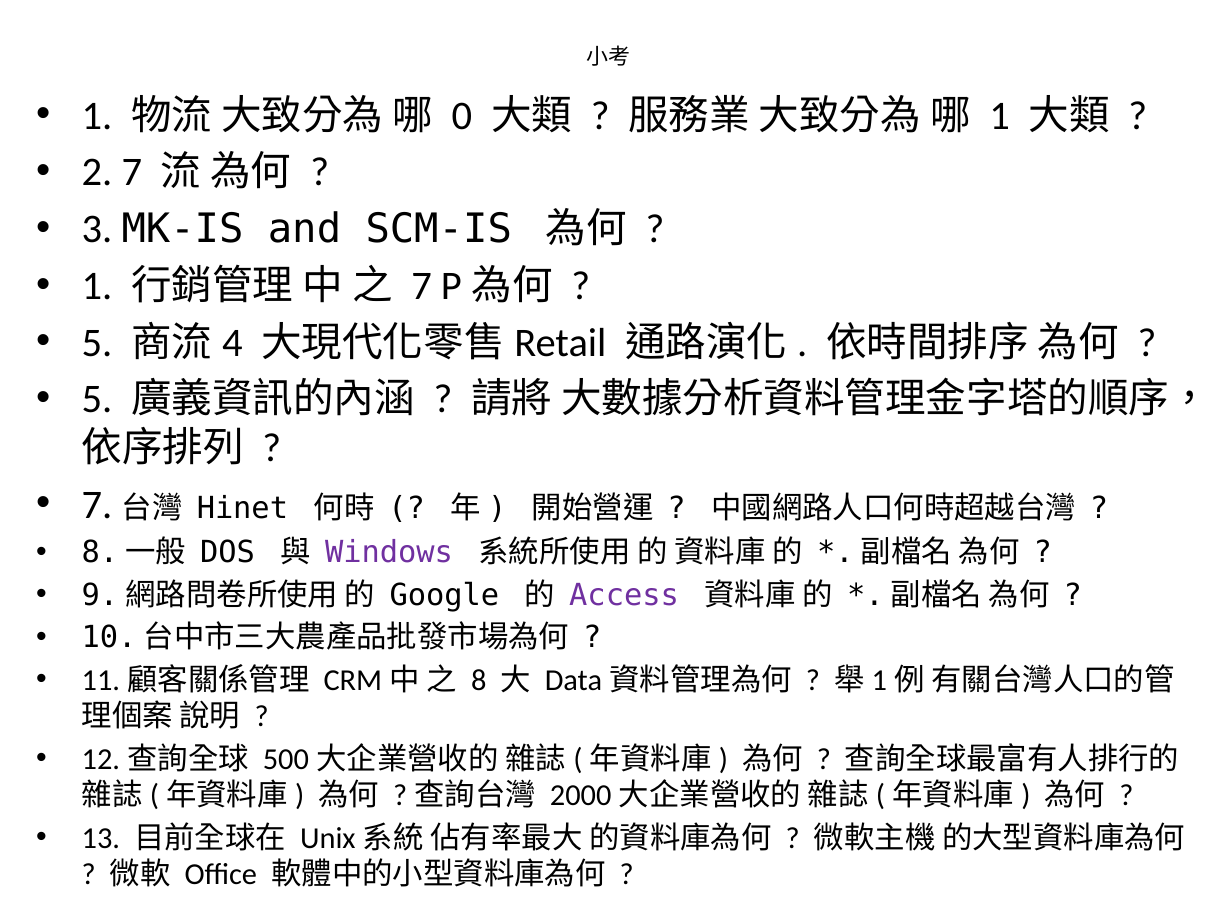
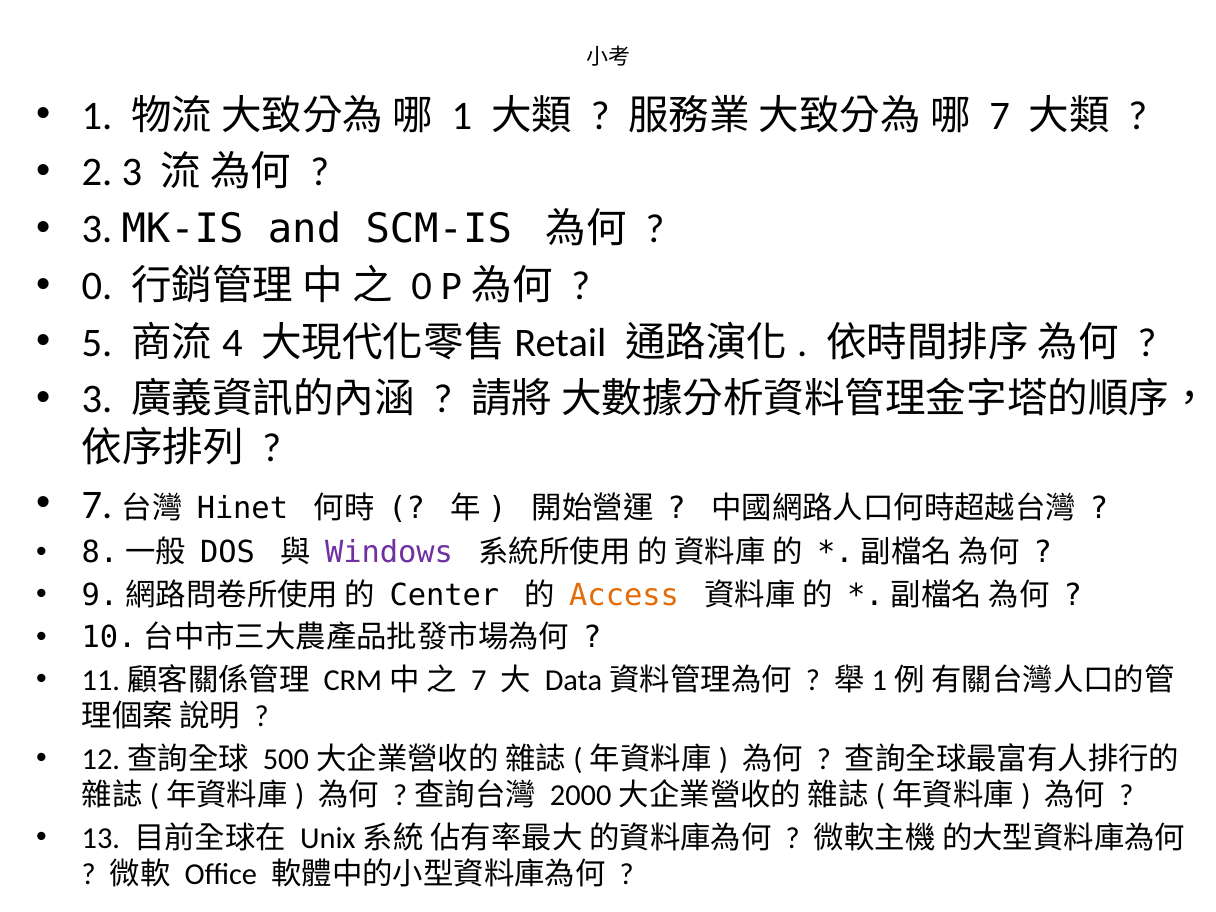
0: 0 -> 1 (462, 116)
1: 1 -> 7 (1000, 116)
2 7: 7 -> 3 (132, 173)
1: 1 -> 0 (97, 286)
7: 7 -> 0 (422, 286)
5: 5 -> 3 (97, 399)
Google: Google -> Center (444, 595)
Access colour: purple -> orange (624, 595)
8: 8 -> 7 (479, 680)
